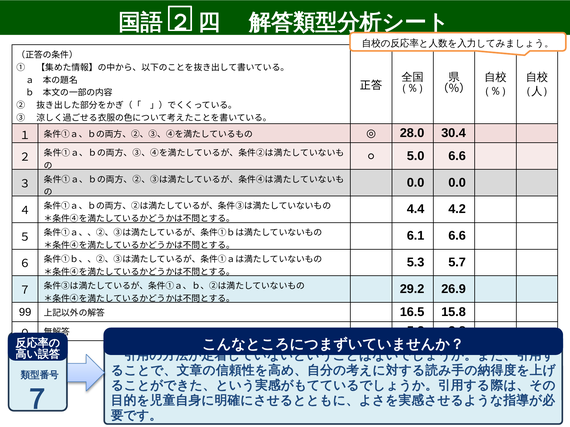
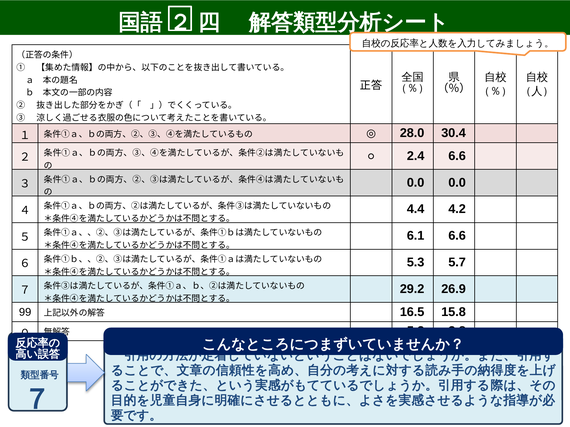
5.0: 5.0 -> 2.4 (416, 156)
